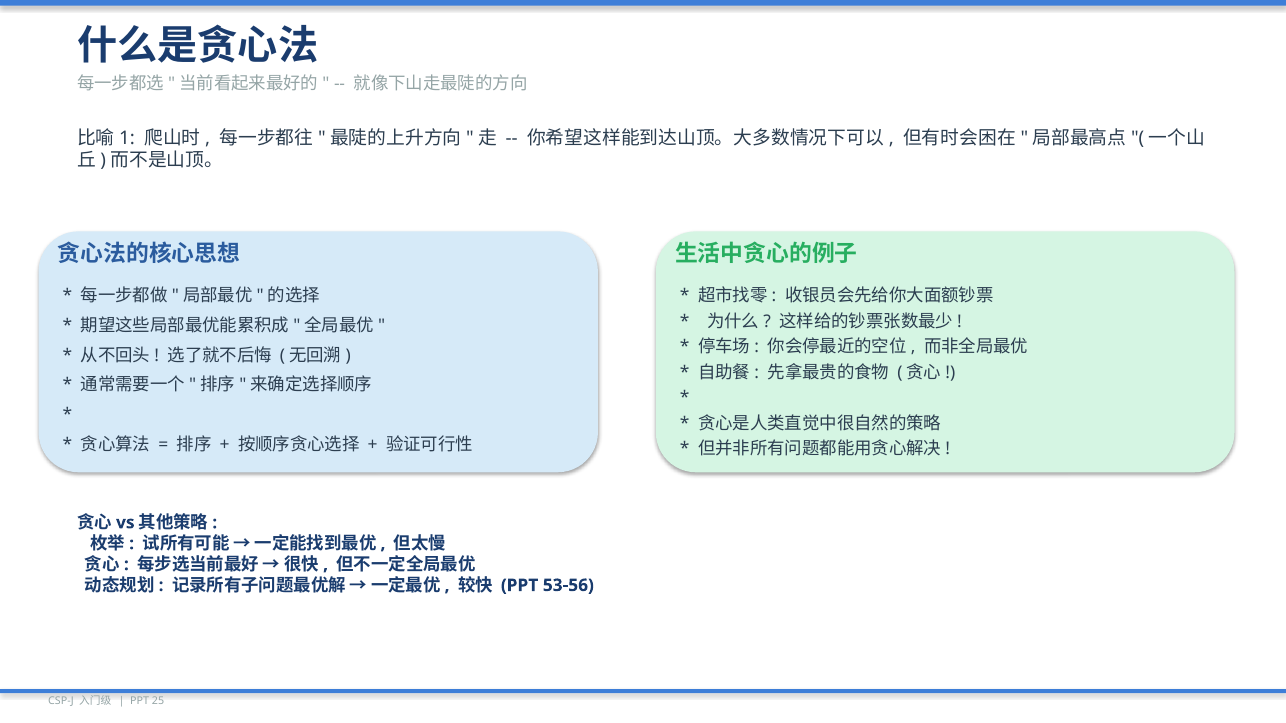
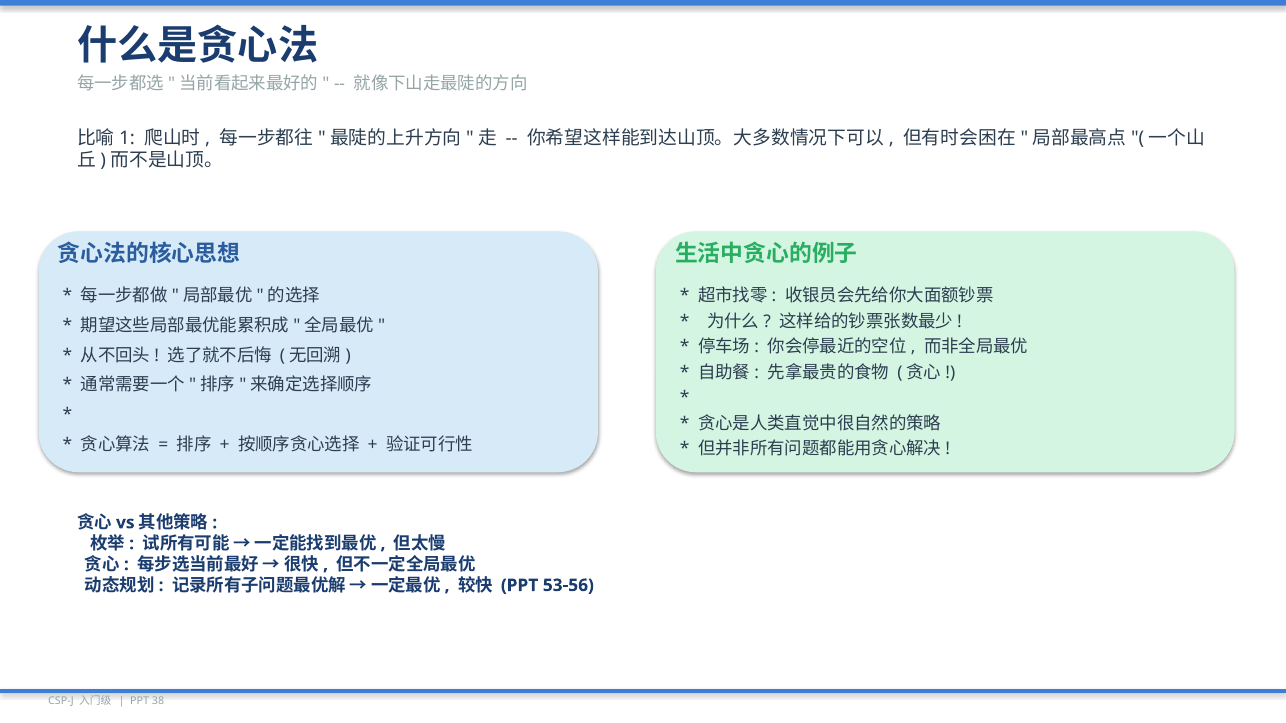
25: 25 -> 38 (158, 702)
